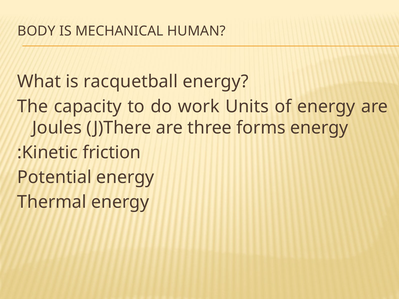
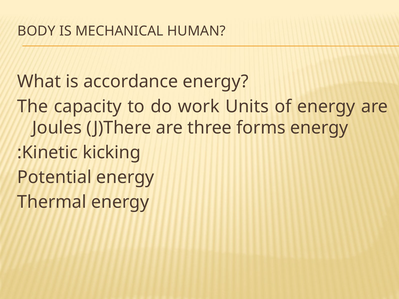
racquetball: racquetball -> accordance (131, 82)
friction: friction -> kicking (112, 153)
